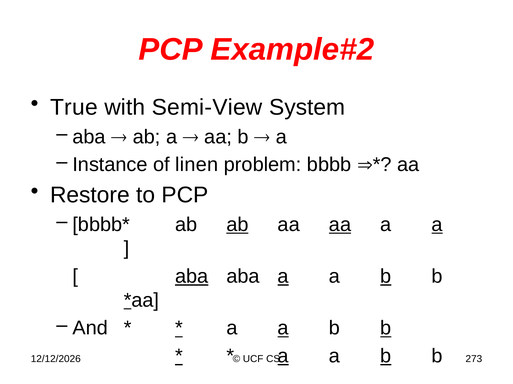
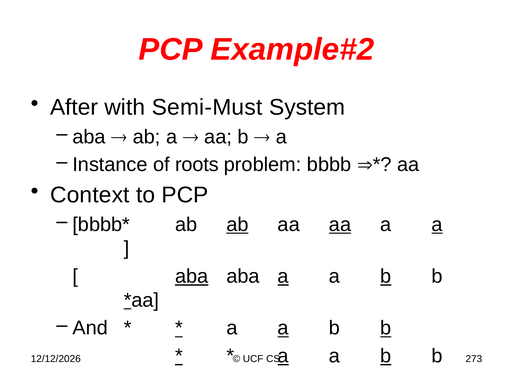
True: True -> After (74, 108)
Semi-View: Semi-View -> Semi-Must (207, 108)
linen: linen -> roots (197, 165)
Restore: Restore -> Context (90, 195)
